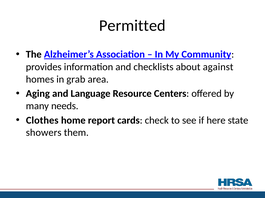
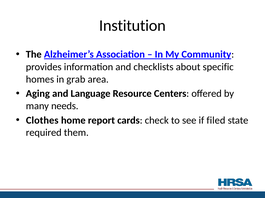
Permitted: Permitted -> Institution (133, 26)
against: against -> specific (218, 67)
here: here -> filed (216, 121)
showers: showers -> required (44, 133)
